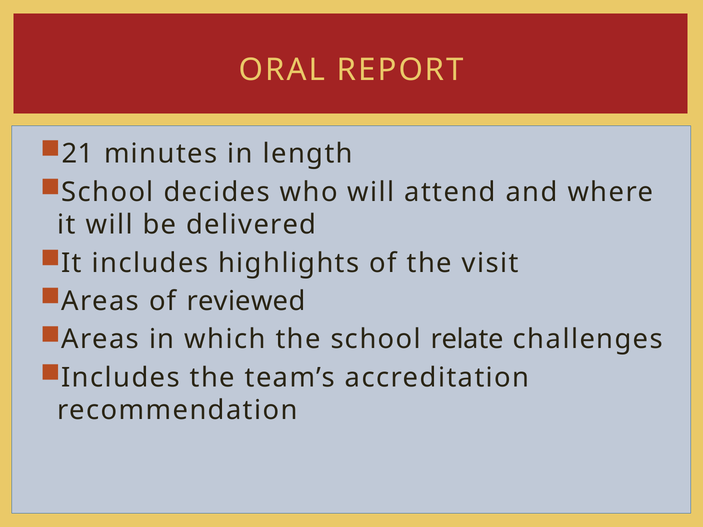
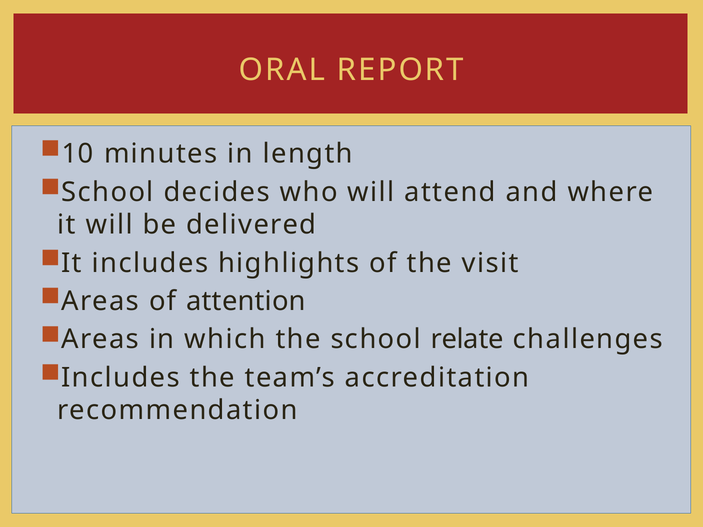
21: 21 -> 10 (78, 154)
reviewed: reviewed -> attention (246, 301)
